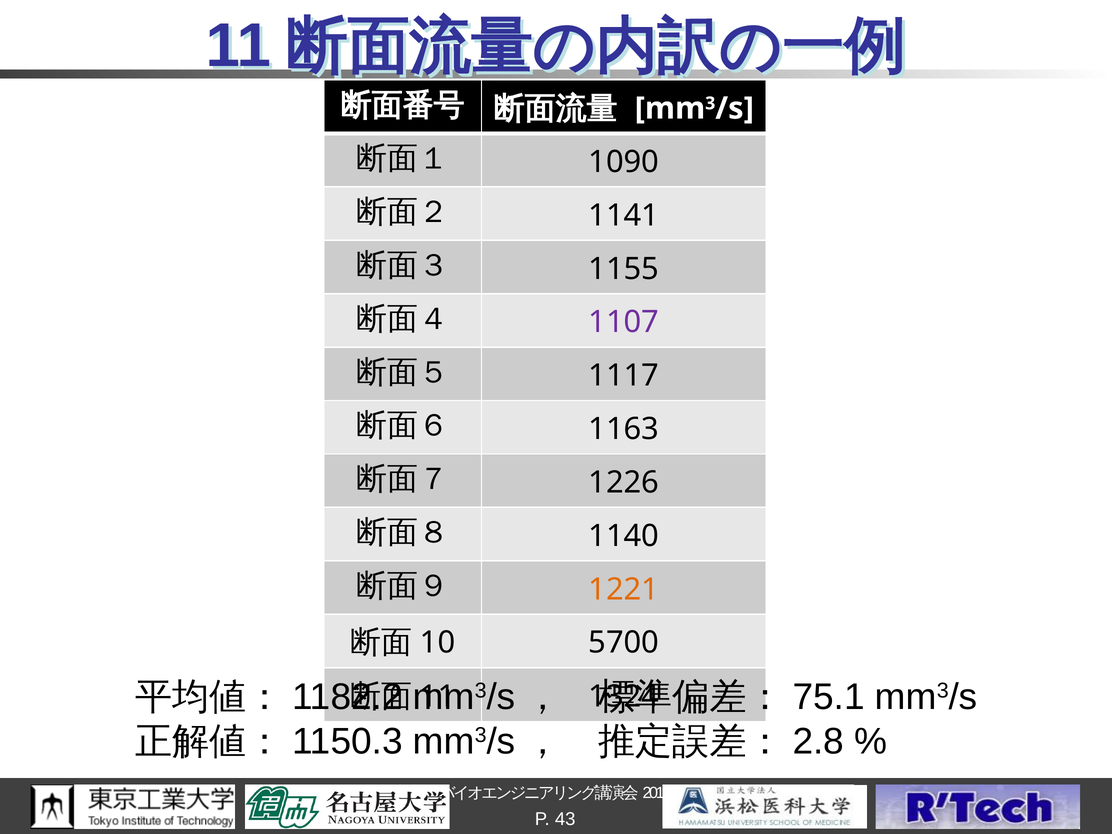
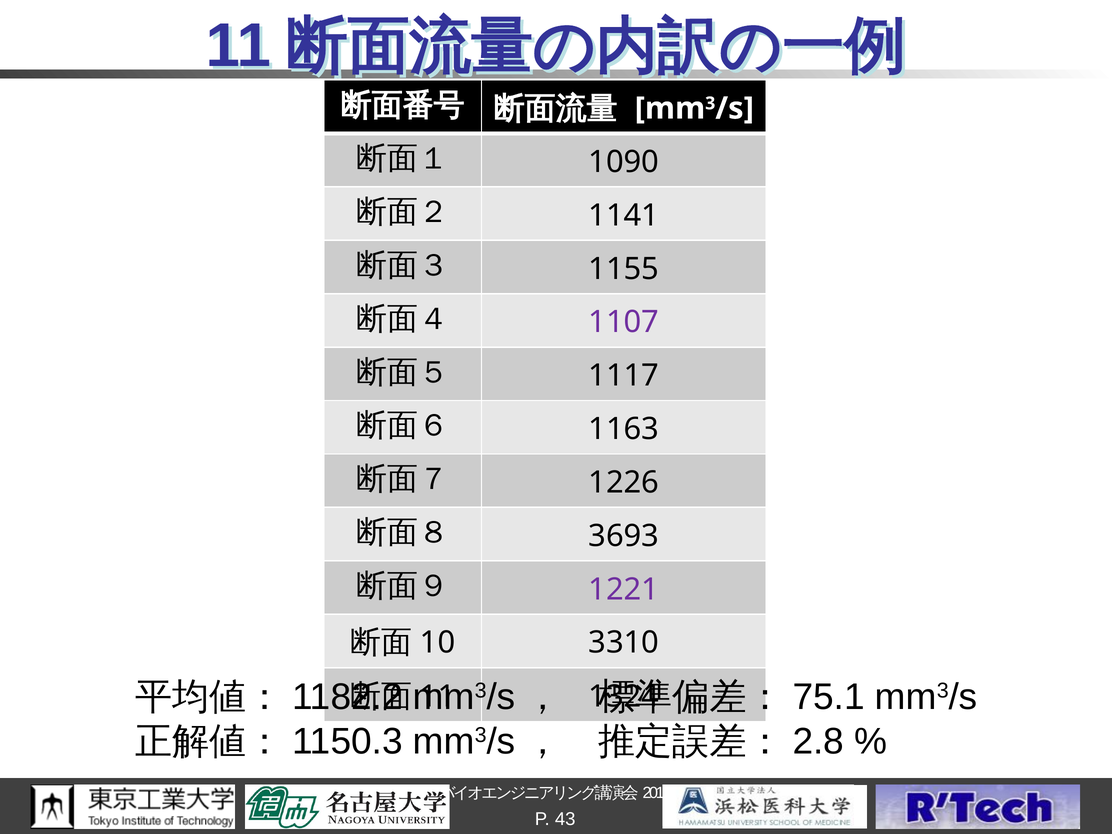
1140: 1140 -> 3693 (624, 536)
1221 colour: orange -> purple (624, 589)
5700: 5700 -> 3310 (624, 643)
